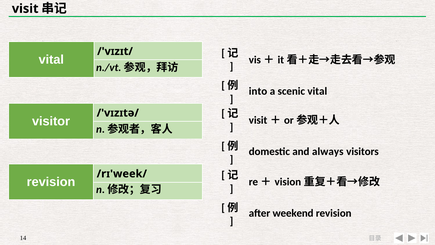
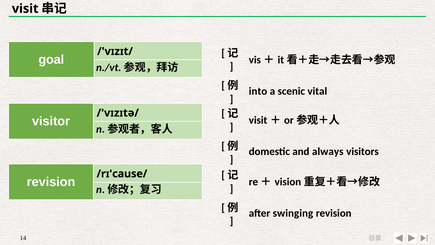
vital: vital -> goal (51, 60)
/rɪ'week/: /rɪ'week/ -> /rɪ'cause/ (122, 174)
weekend: weekend -> swinging (293, 213)
